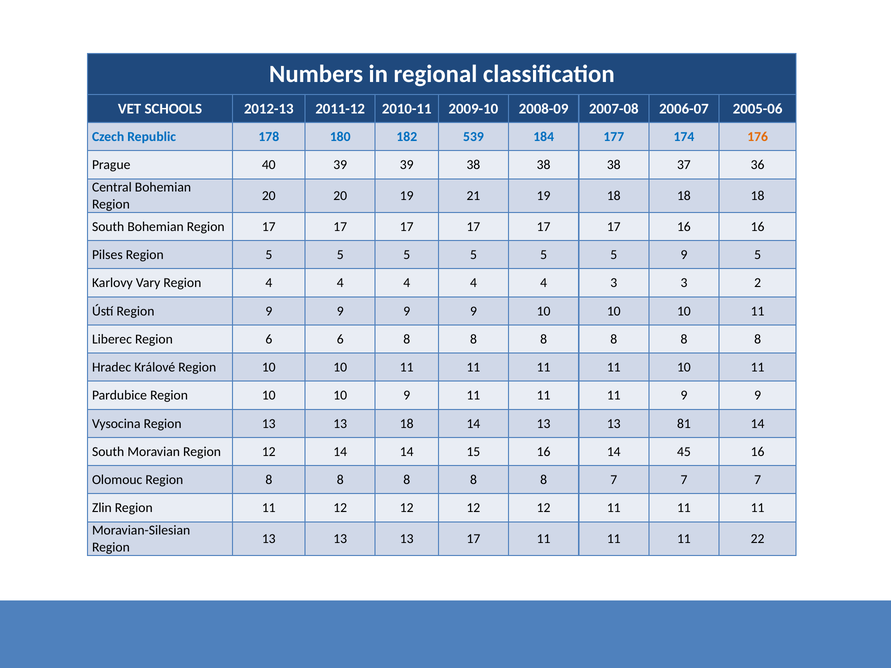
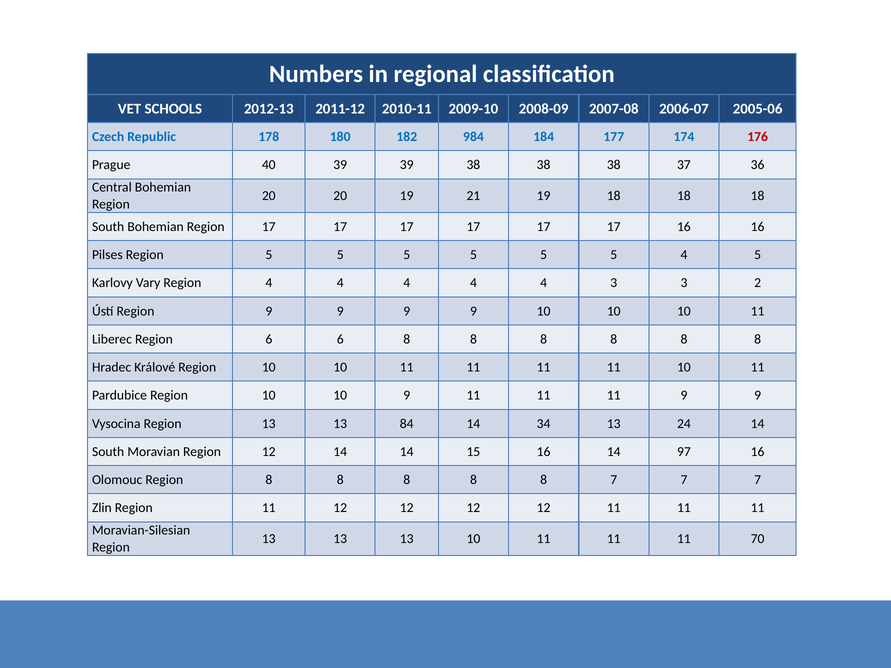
539: 539 -> 984 (473, 137)
176 colour: orange -> red (758, 137)
5 9: 9 -> 4 (684, 255)
13 18: 18 -> 84 (407, 424)
14 13: 13 -> 34 (544, 424)
81: 81 -> 24 (684, 424)
45: 45 -> 97 (684, 452)
13 17: 17 -> 10 (473, 539)
22: 22 -> 70 (758, 539)
